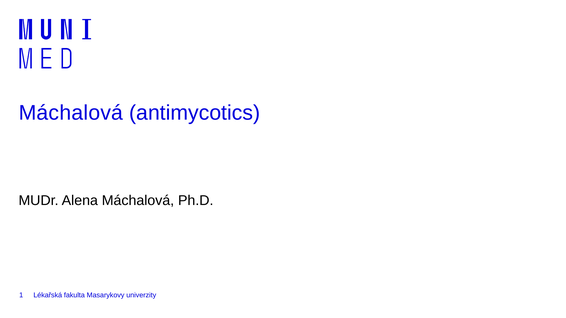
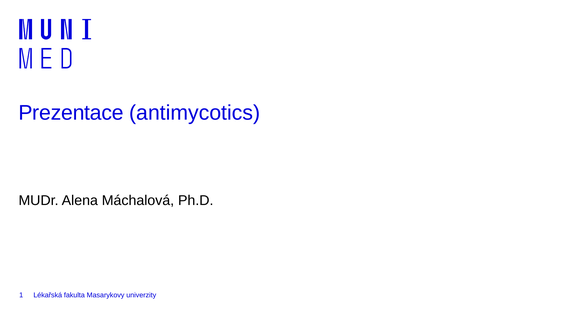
Máchalová: Máchalová -> Prezentace (71, 113)
